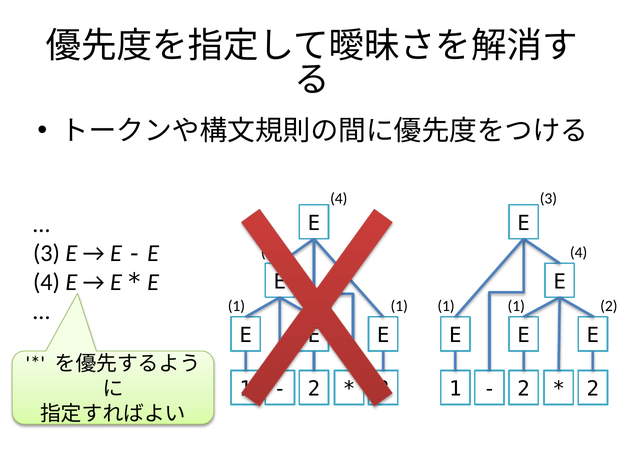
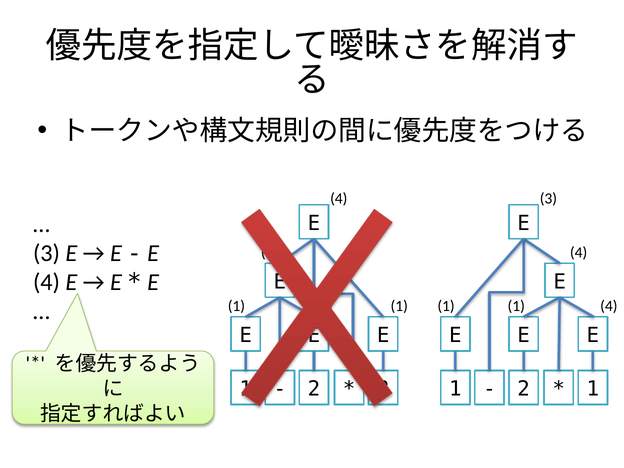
2: 2 -> 4 (609, 306)
2: 2 -> 1 (593, 389)
